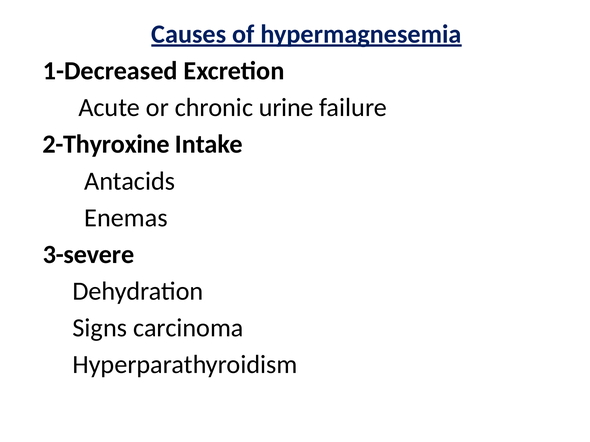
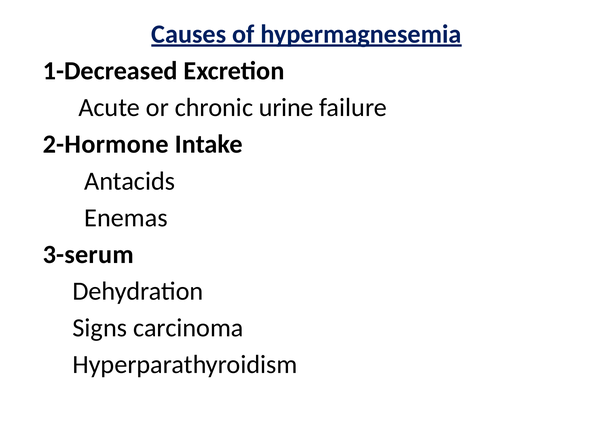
2-Thyroxine: 2-Thyroxine -> 2-Hormone (106, 145)
3-severe: 3-severe -> 3-serum (88, 255)
